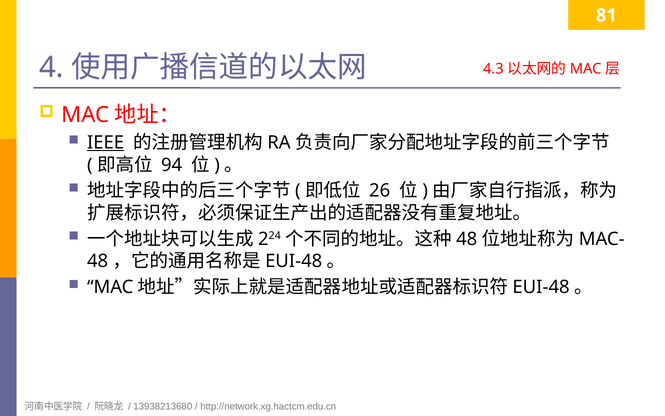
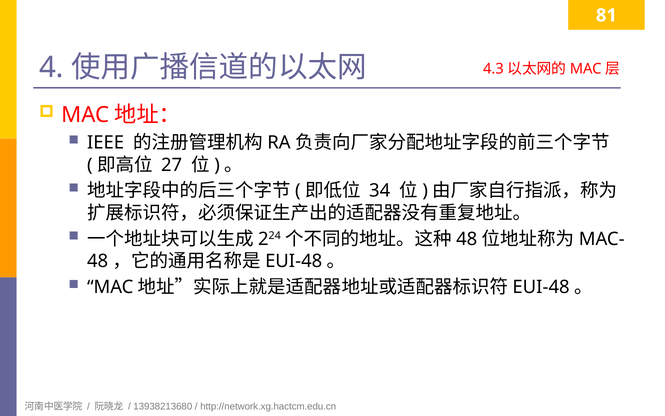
IEEE underline: present -> none (106, 143)
94: 94 -> 27 (172, 165)
26: 26 -> 34 (380, 191)
